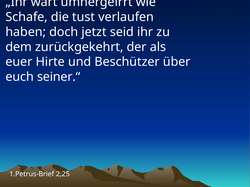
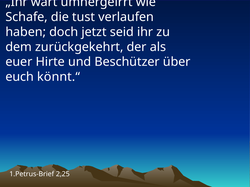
seiner.“: seiner.“ -> könnt.“ (59, 77)
